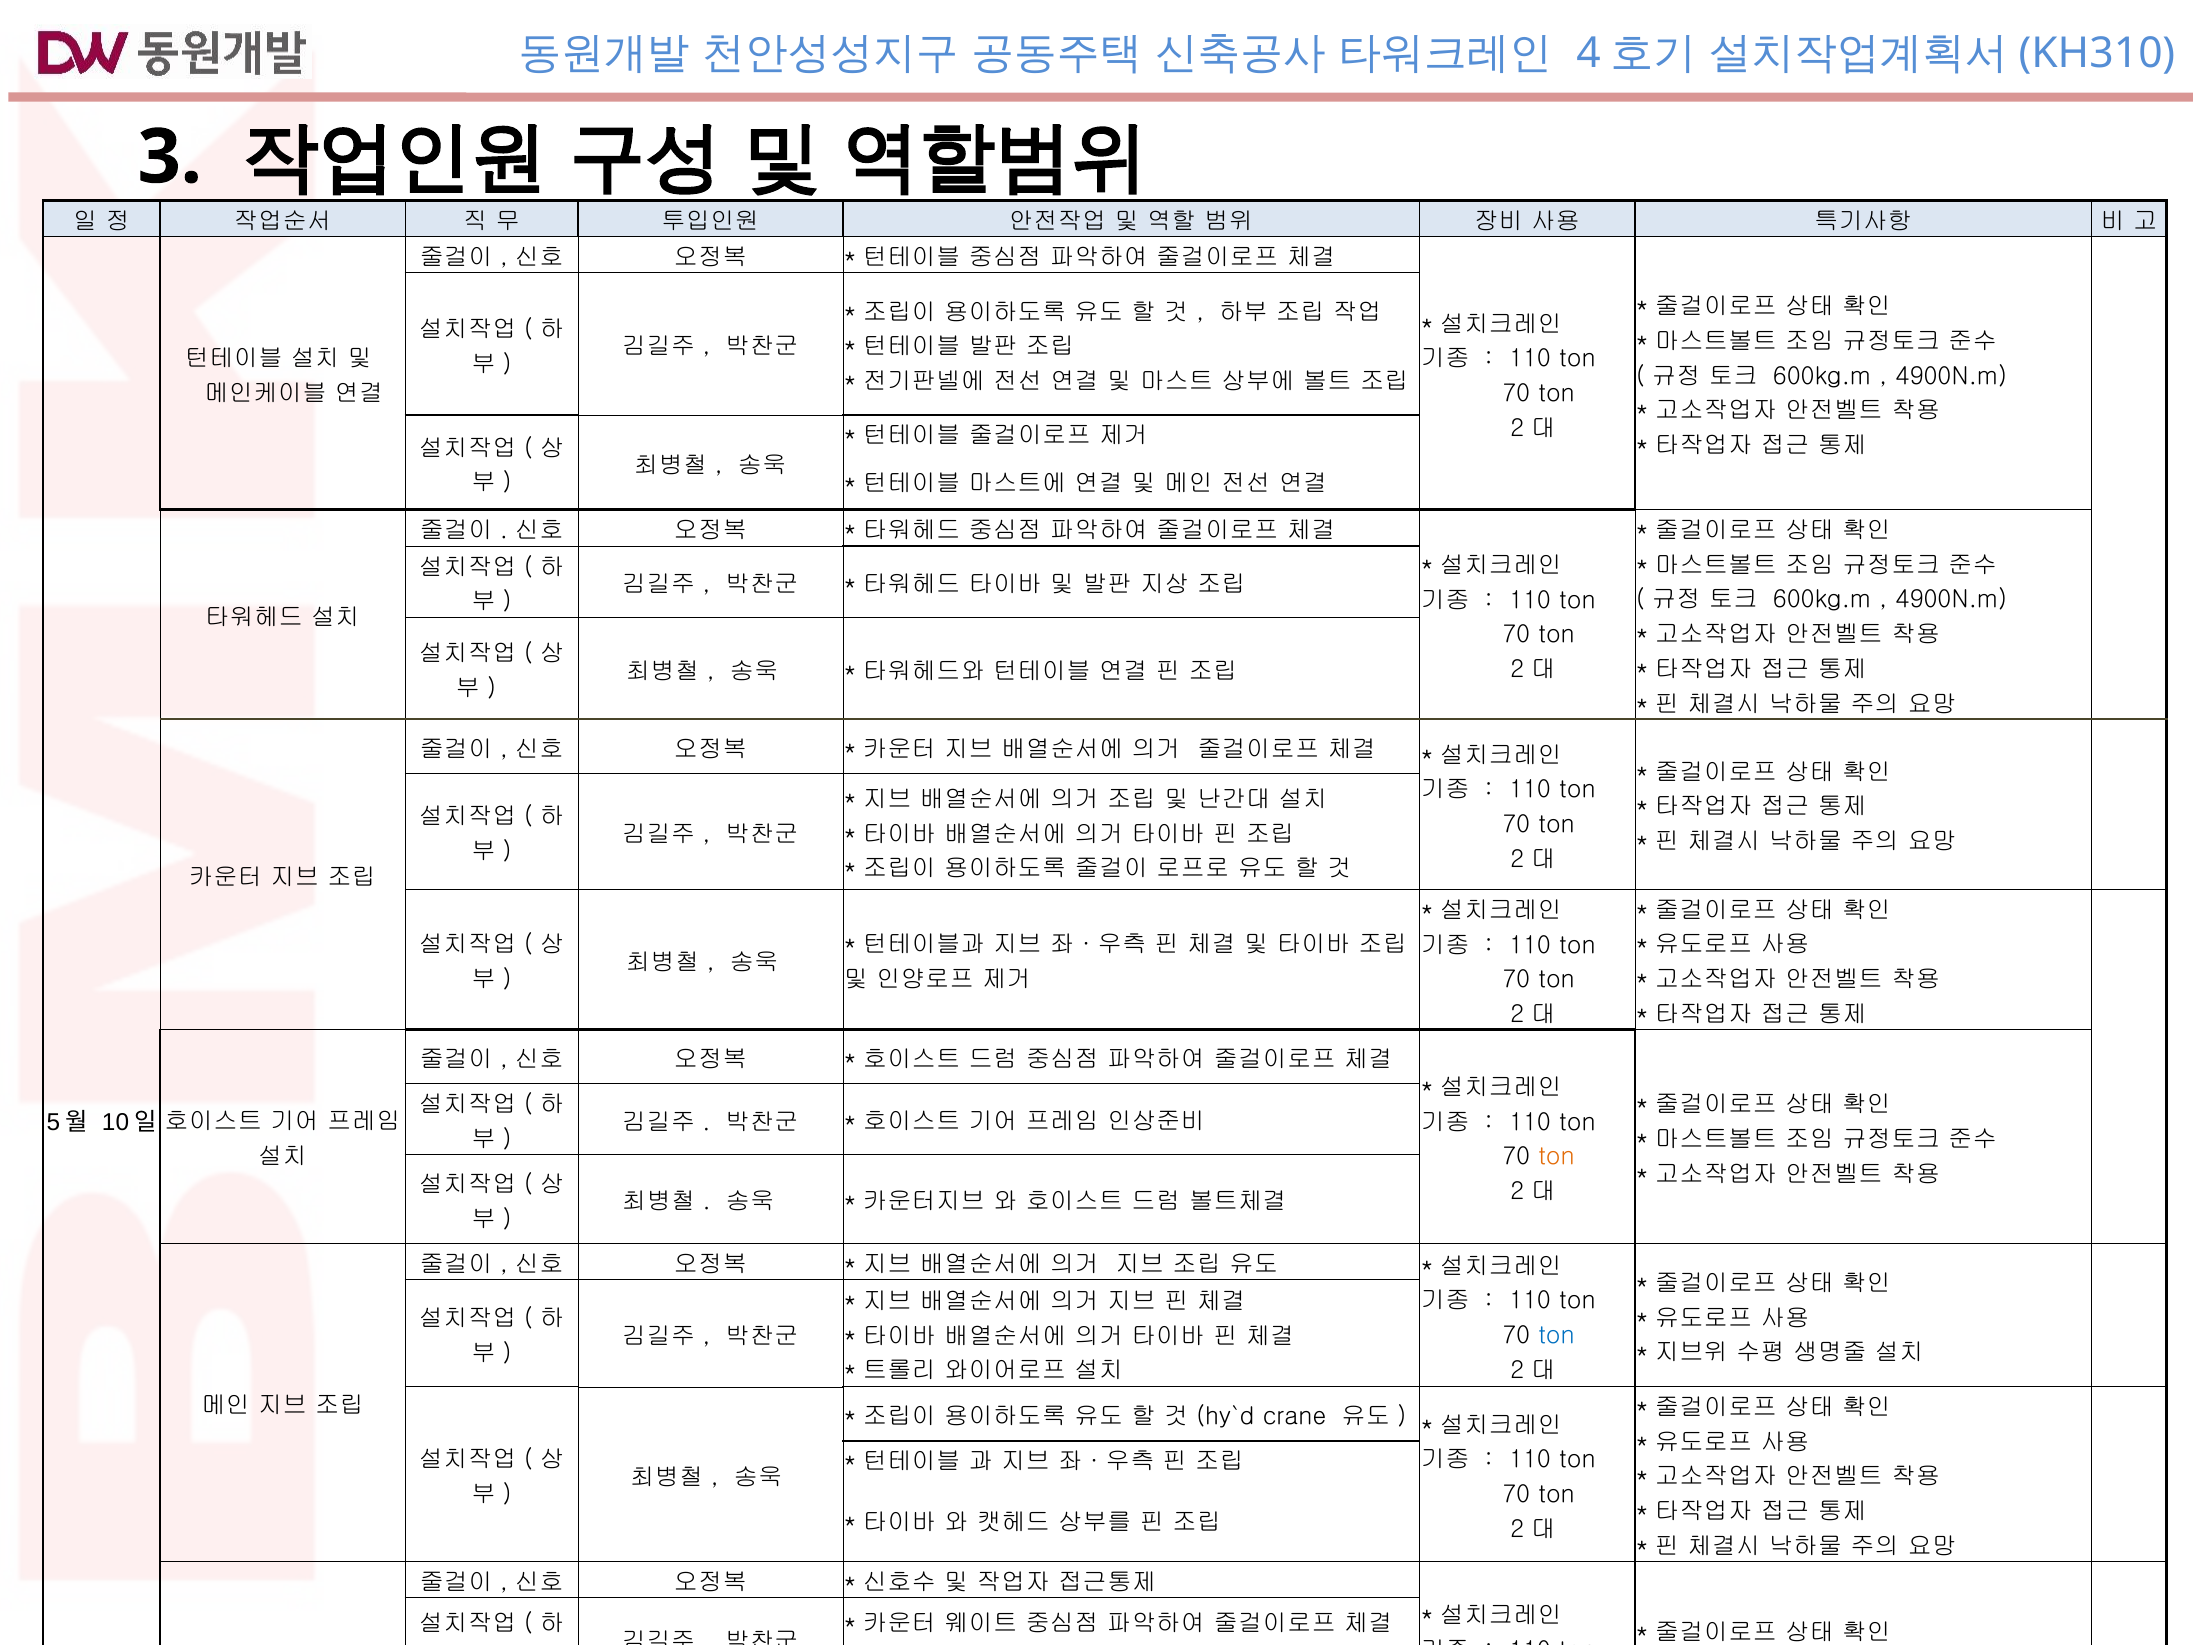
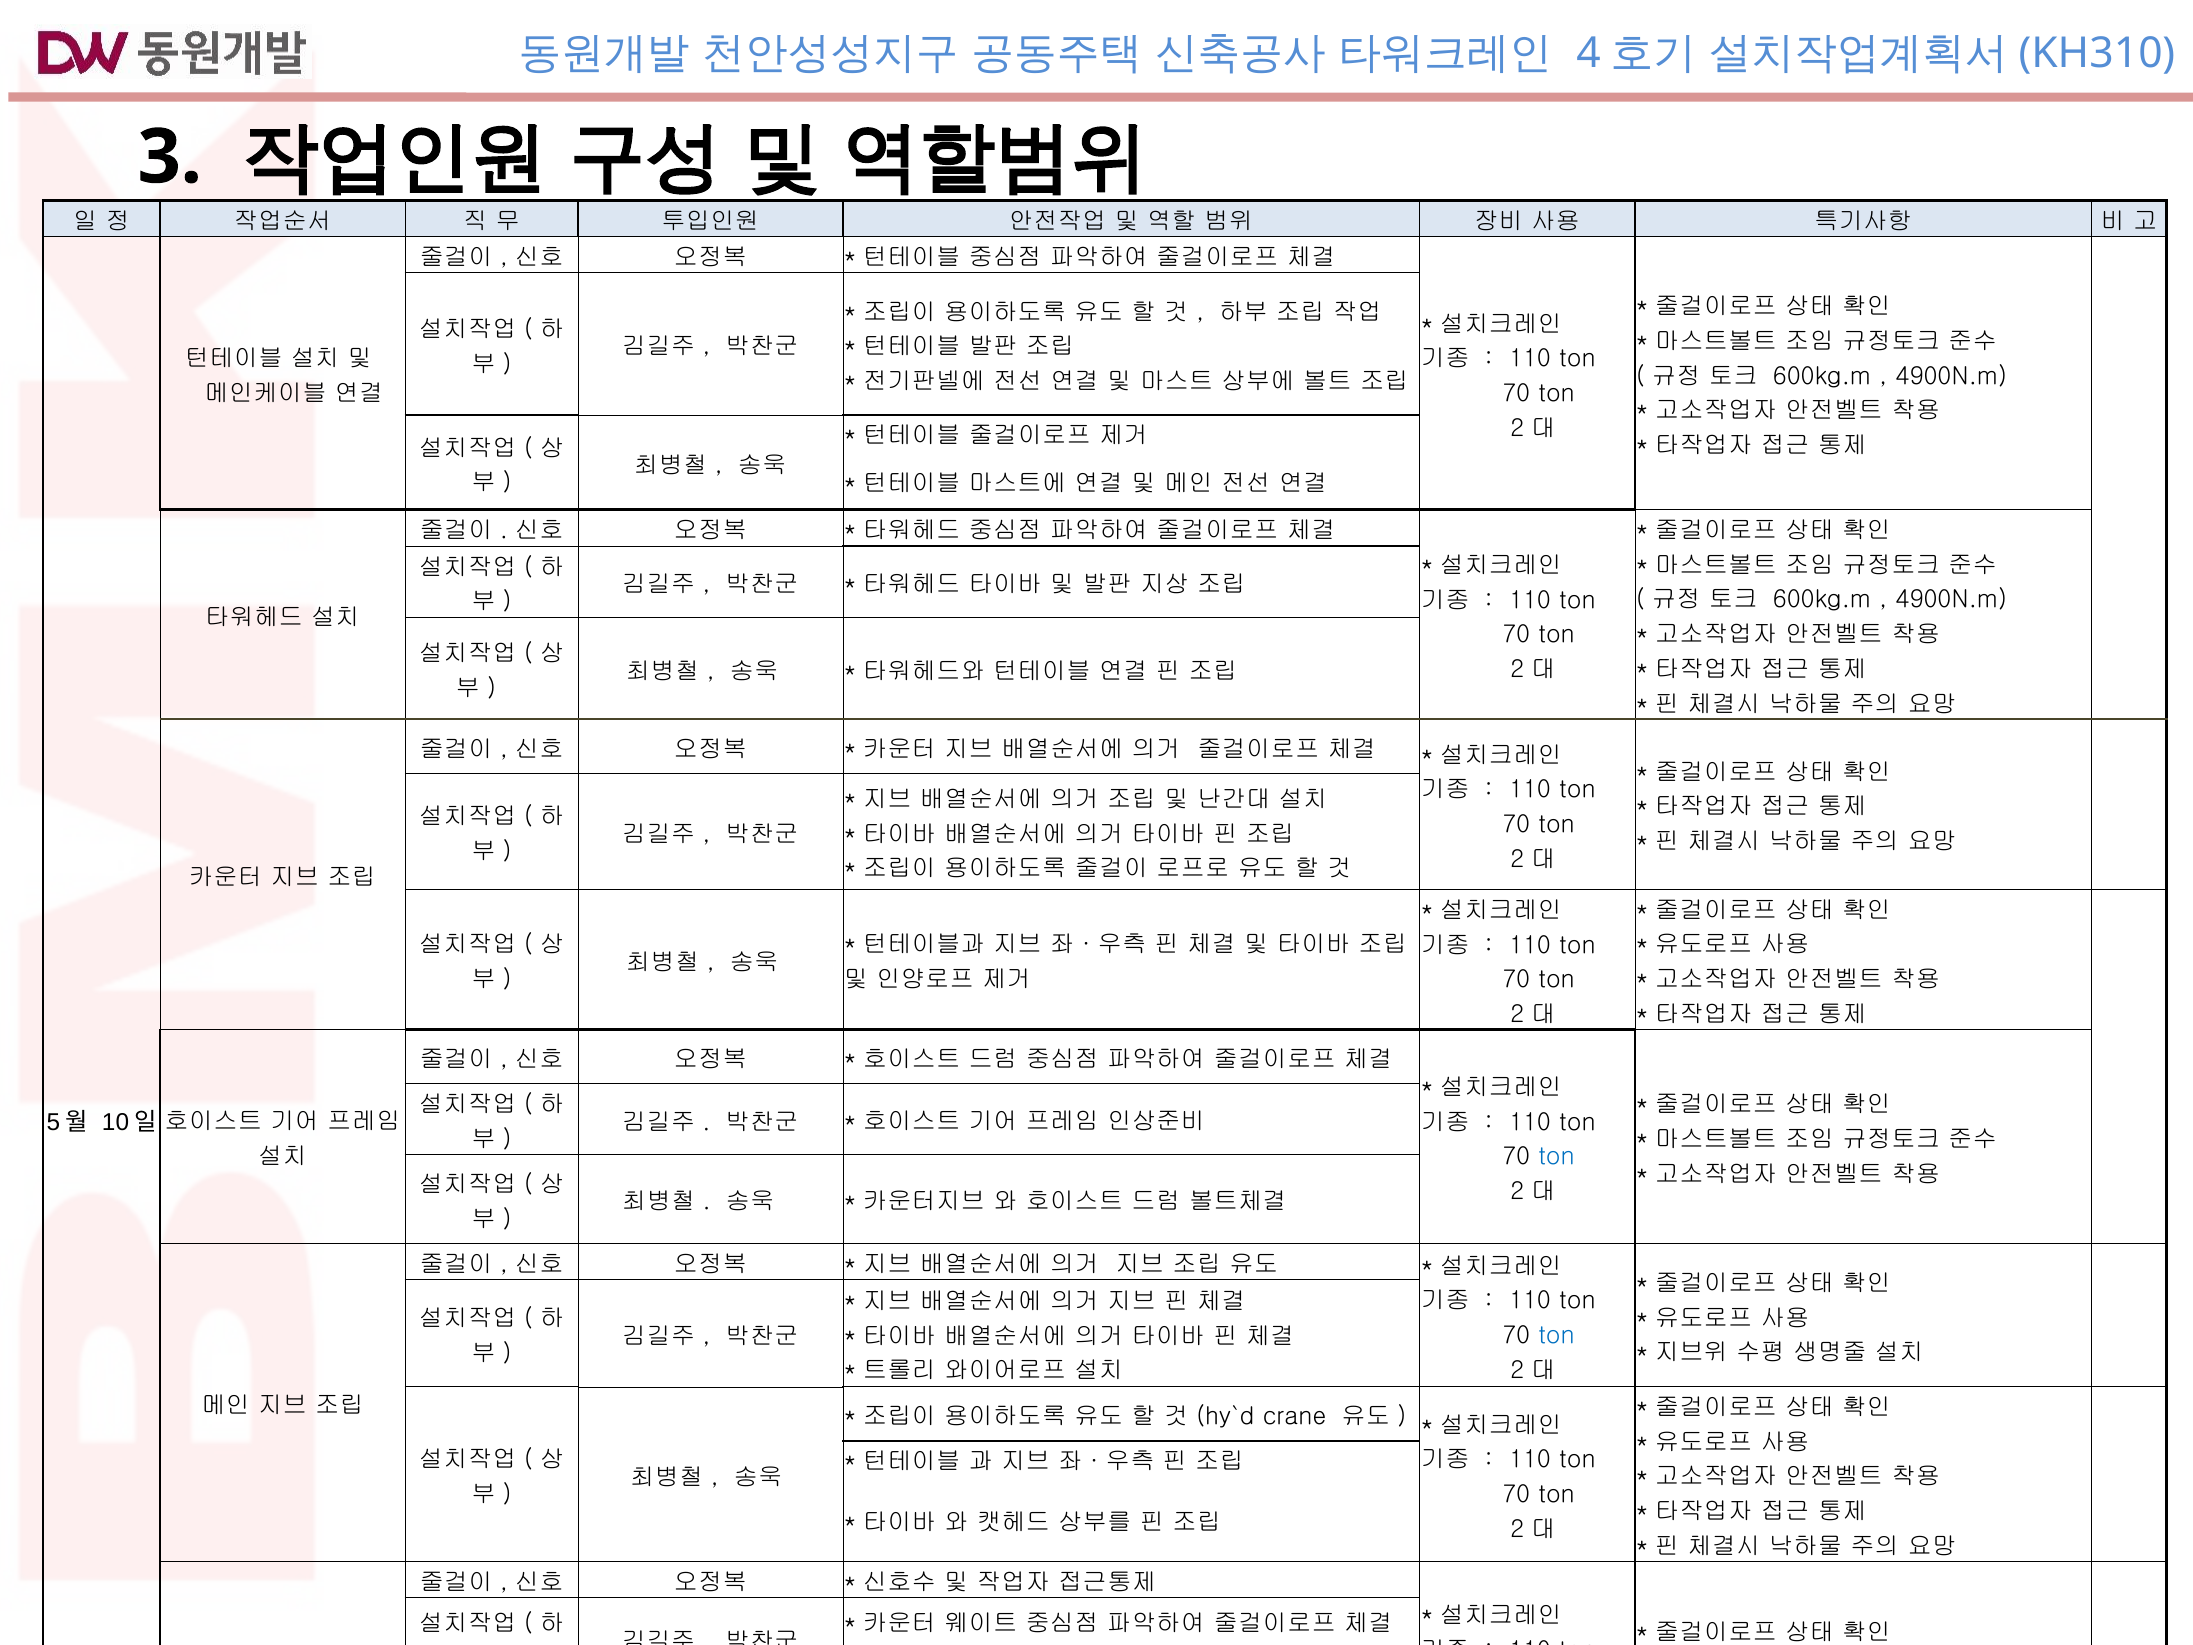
ton colour: orange -> blue (1557, 1157)
